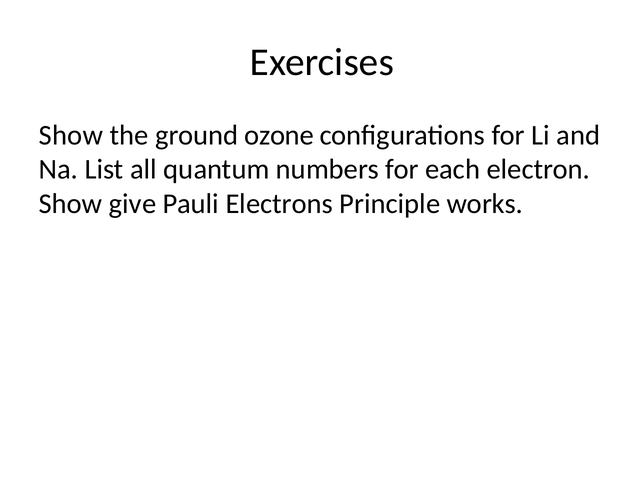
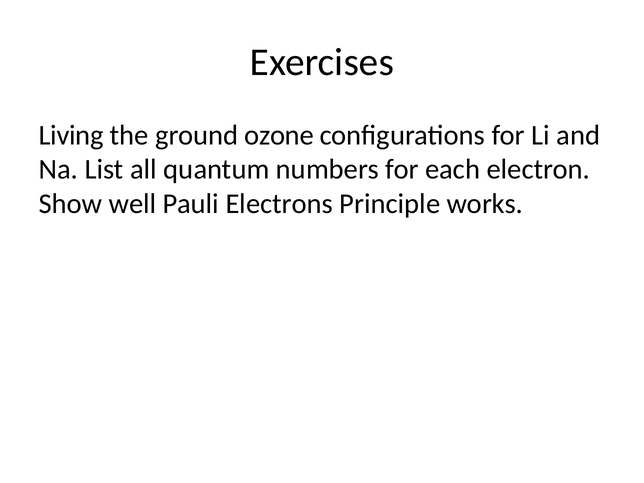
Show: Show -> Living (71, 135)
give: give -> well (133, 204)
